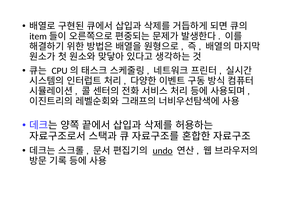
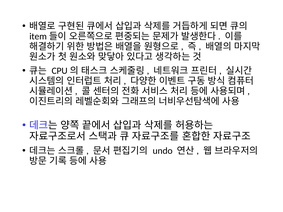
undo underline: present -> none (163, 151)
